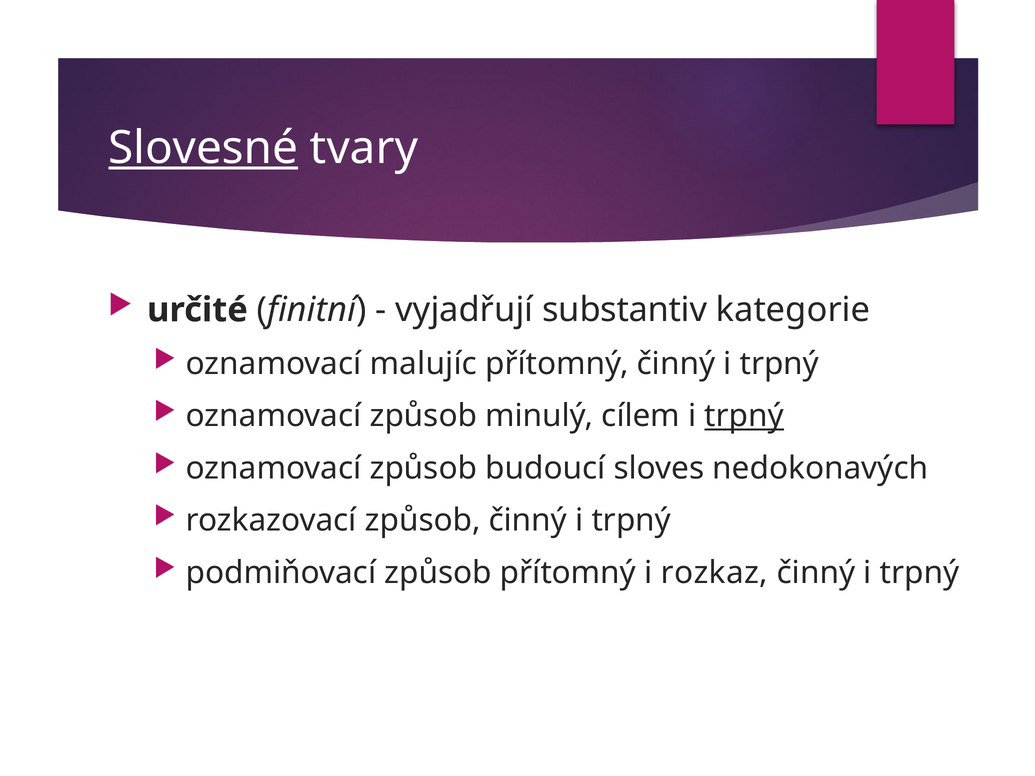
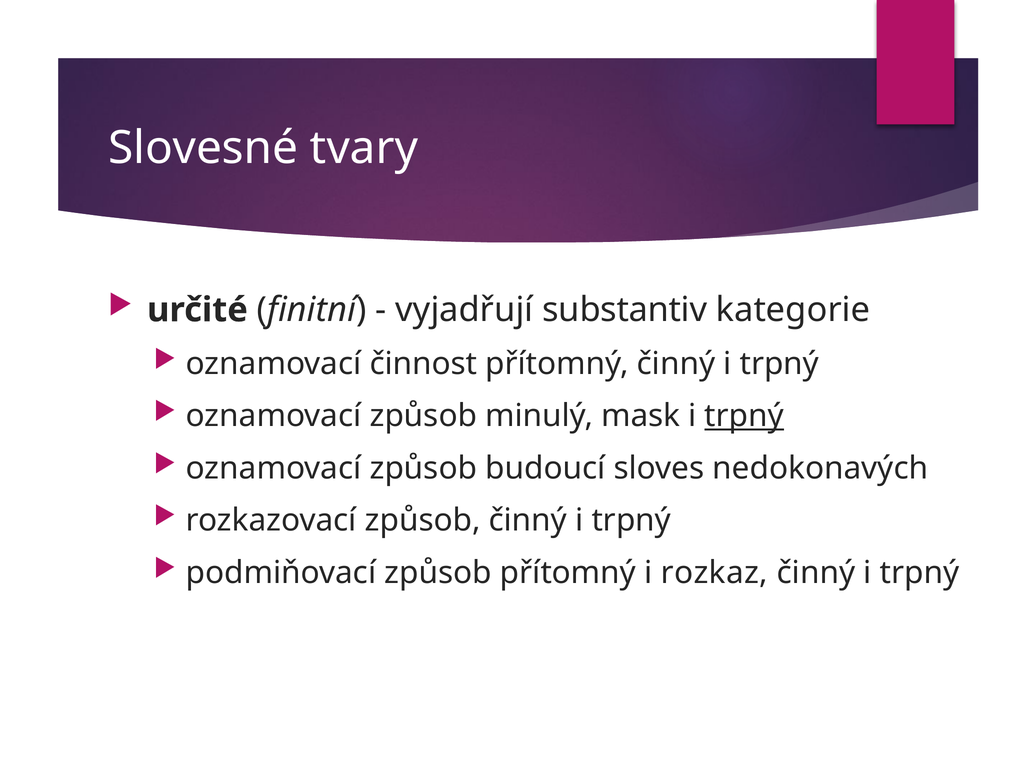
Slovesné underline: present -> none (203, 148)
malujíc: malujíc -> činnost (423, 364)
cílem: cílem -> mask (641, 416)
